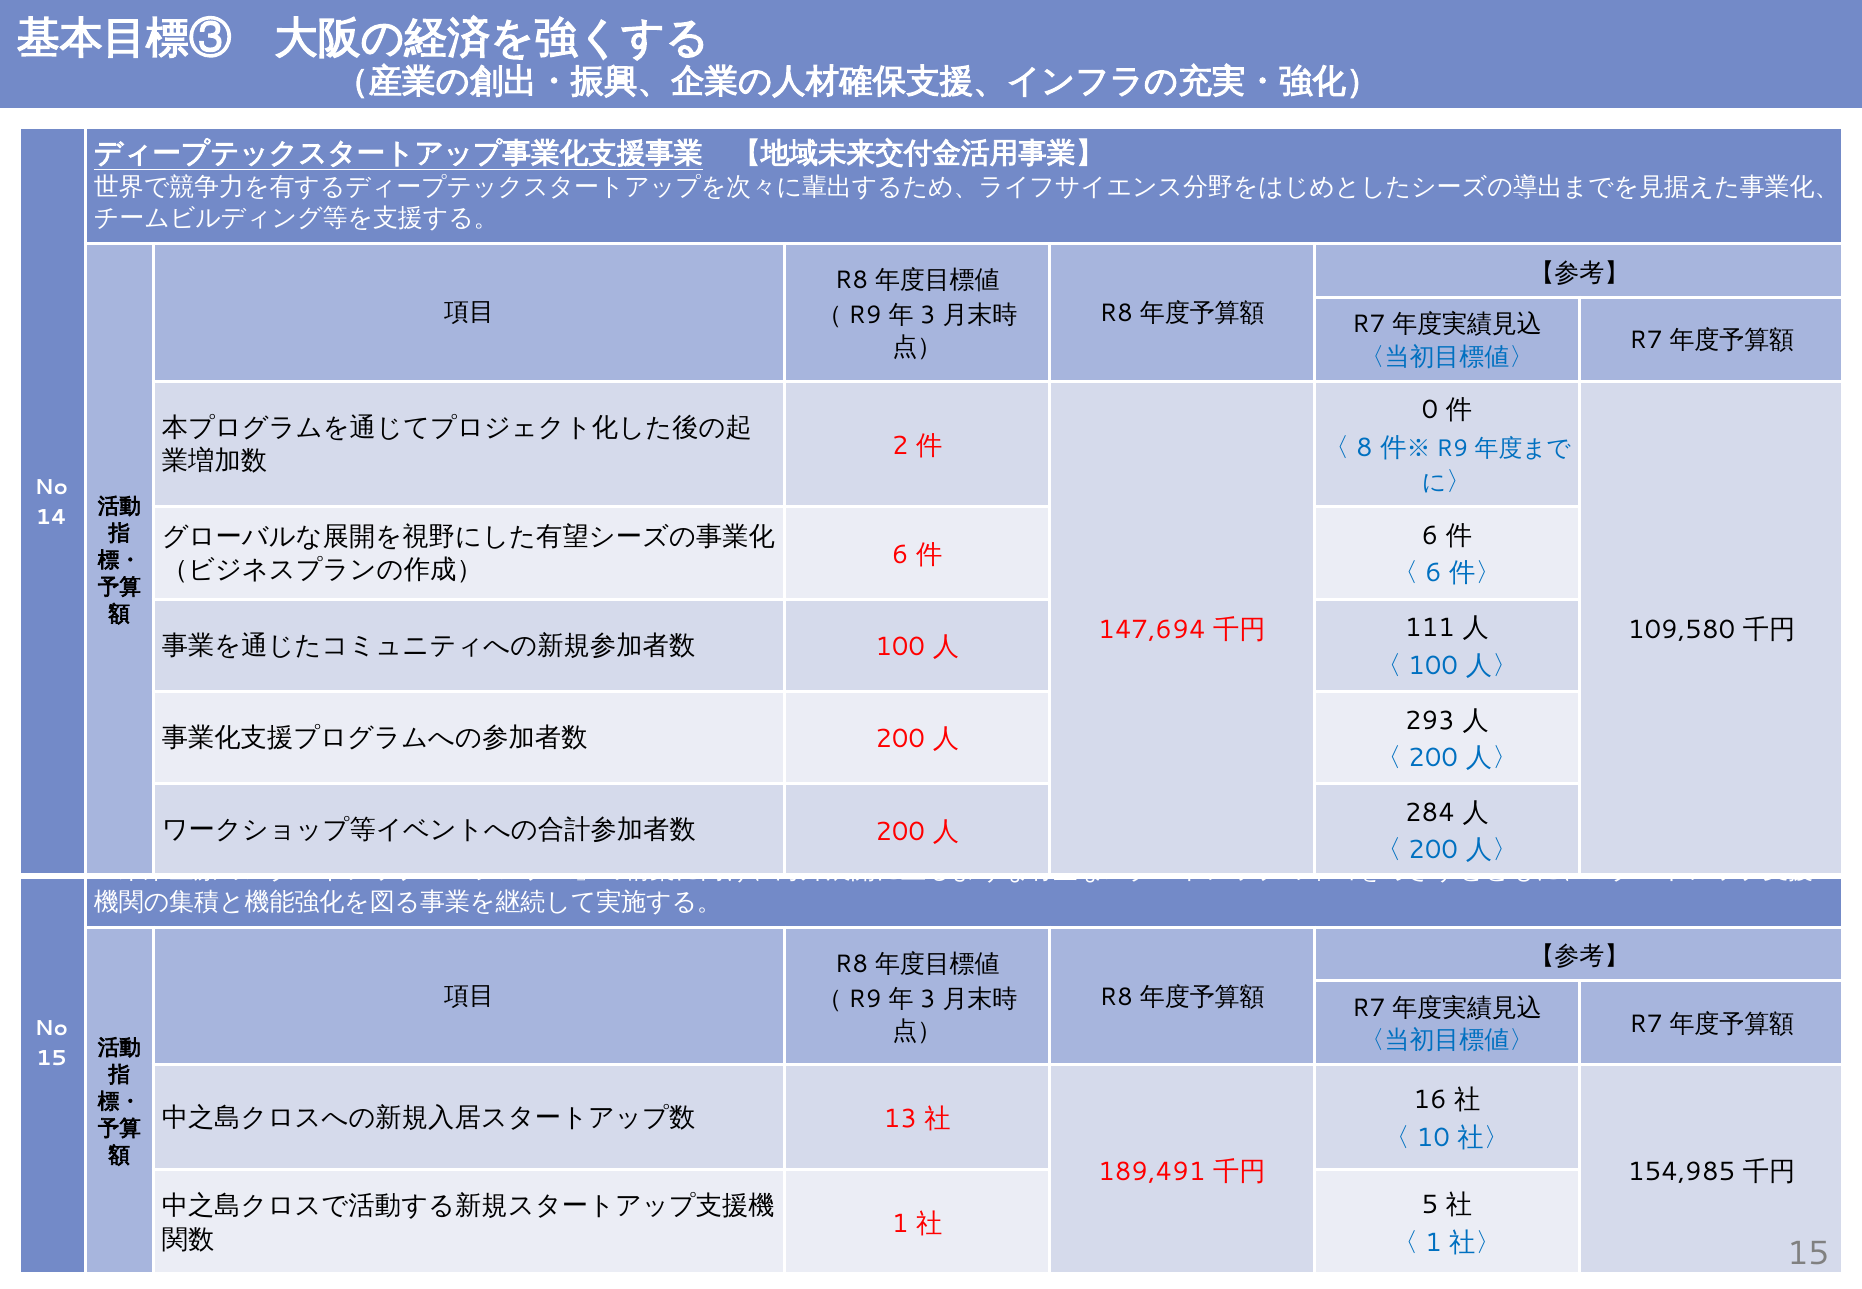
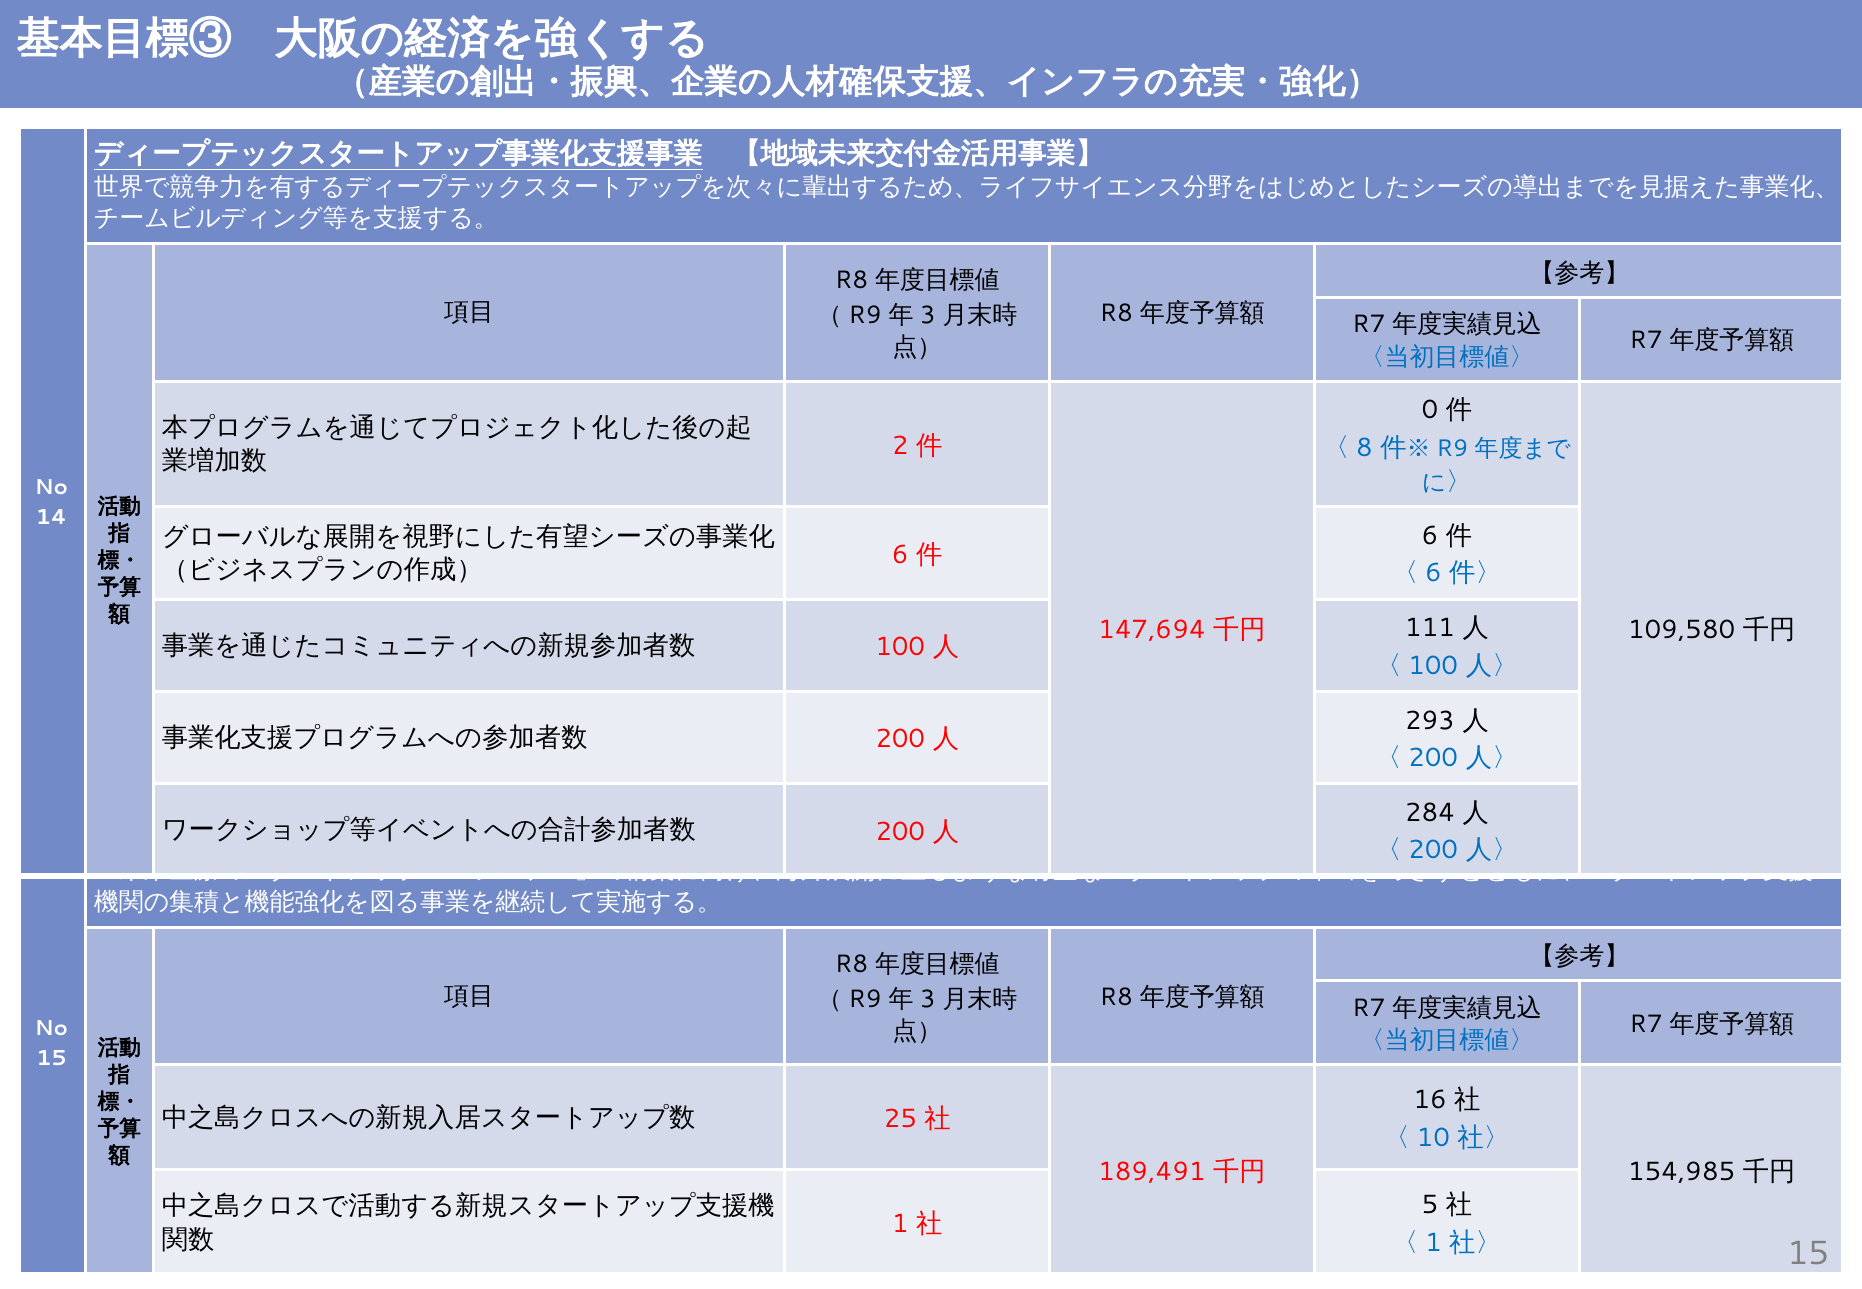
13: 13 -> 25 (900, 1119)
